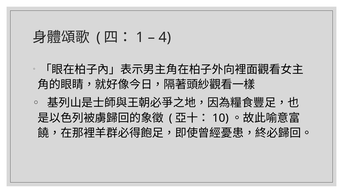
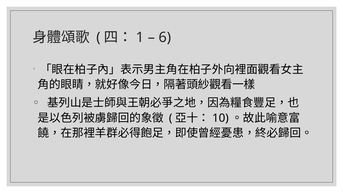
4: 4 -> 6 (165, 37)
